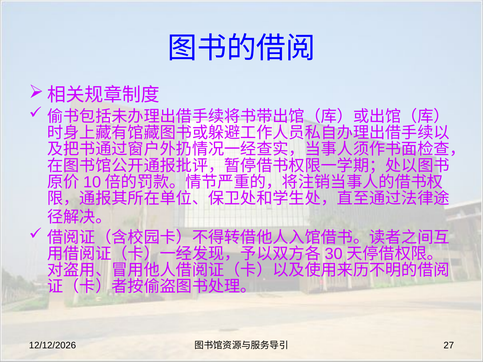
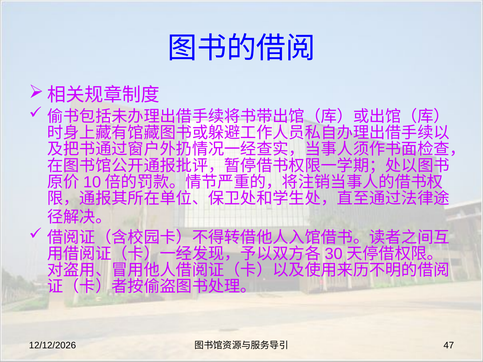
27: 27 -> 47 (449, 346)
